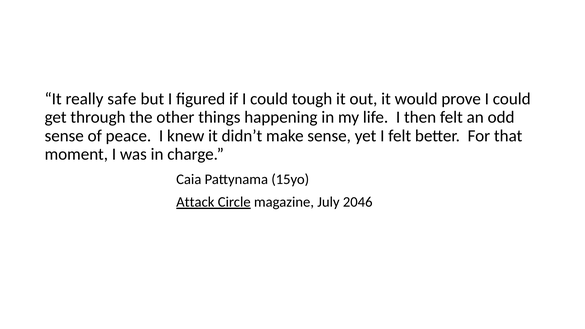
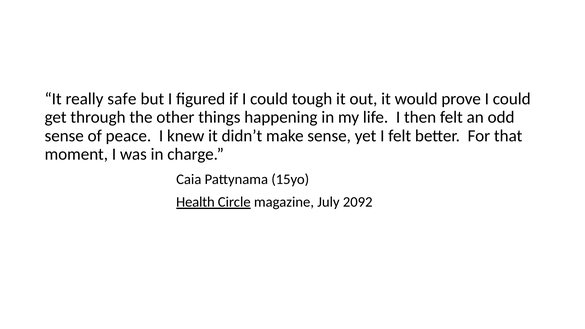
Attack: Attack -> Health (195, 202)
2046: 2046 -> 2092 (358, 202)
